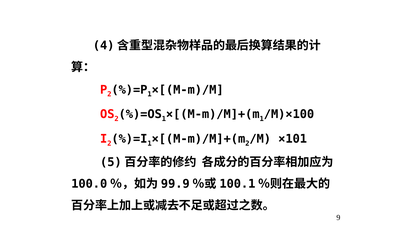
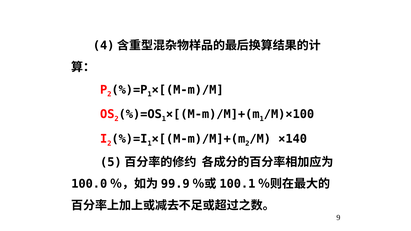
×101: ×101 -> ×140 (293, 139)
